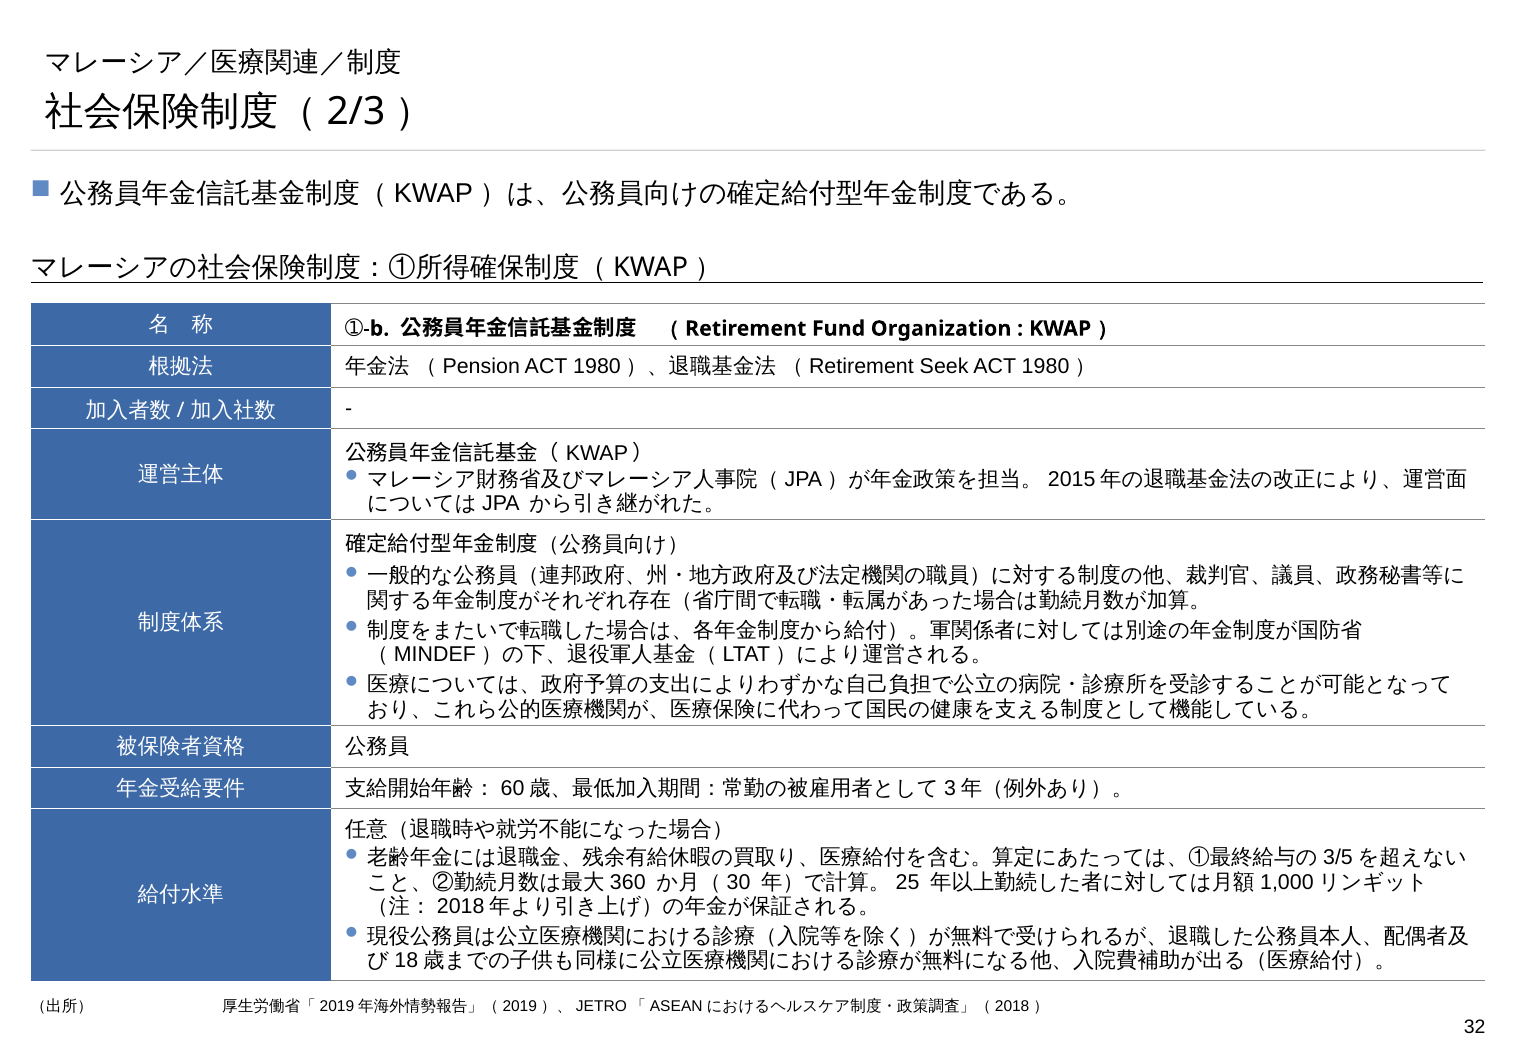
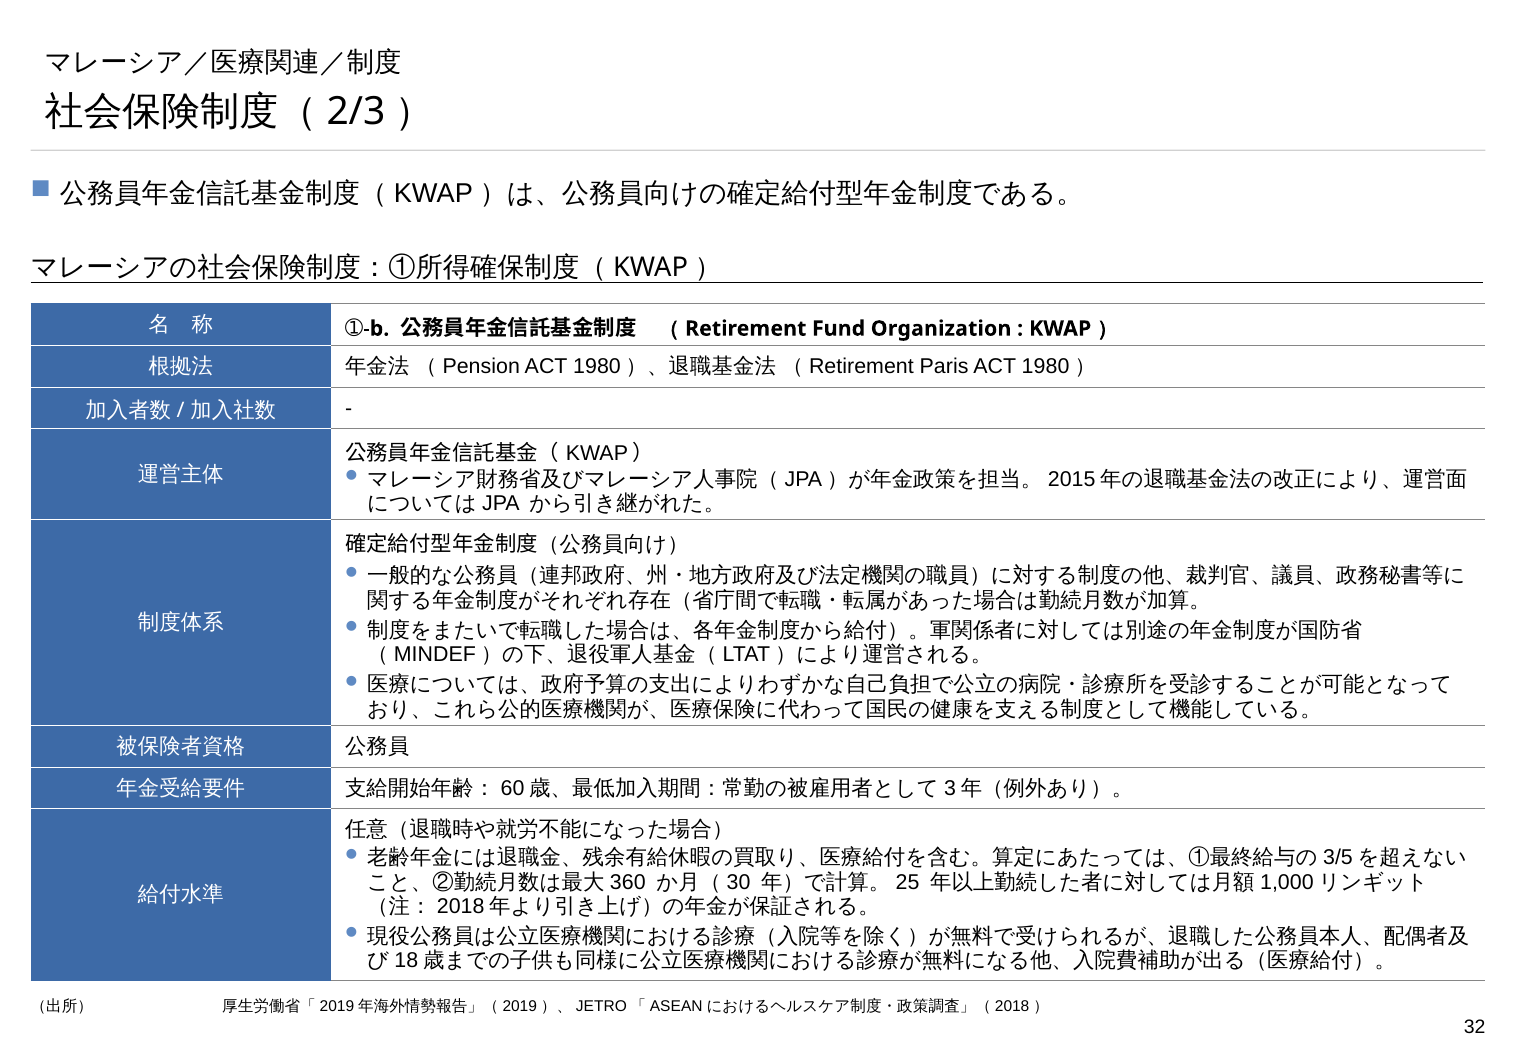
Seek: Seek -> Paris (944, 366)
